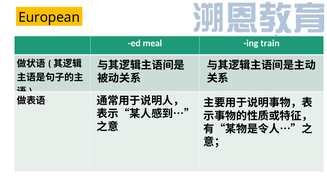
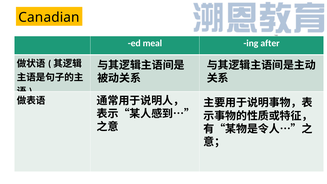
European: European -> Canadian (49, 17)
train: train -> after (270, 43)
